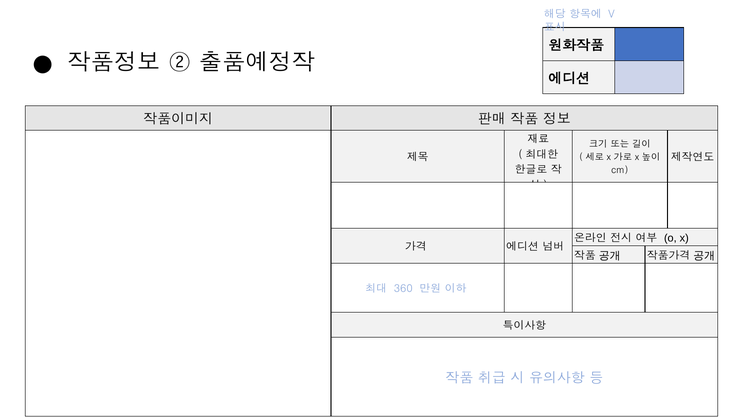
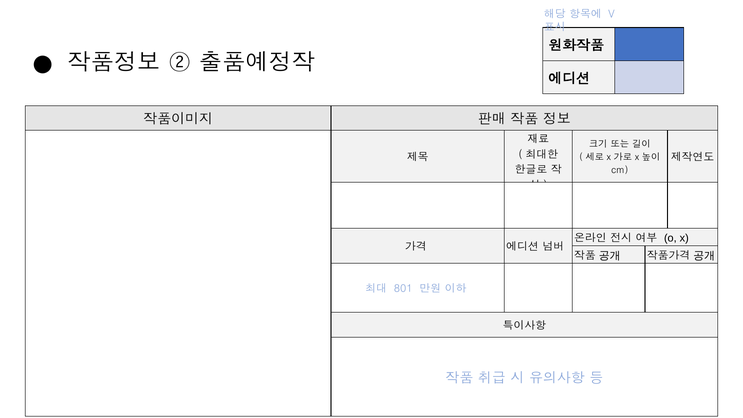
360: 360 -> 801 (403, 289)
